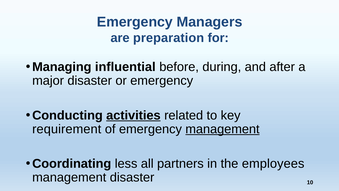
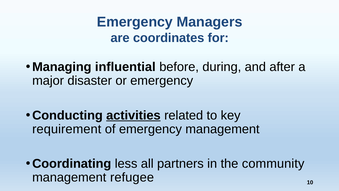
preparation: preparation -> coordinates (169, 38)
management underline: present -> none (222, 129)
employees: employees -> community (273, 163)
management disaster: disaster -> refugee (132, 177)
